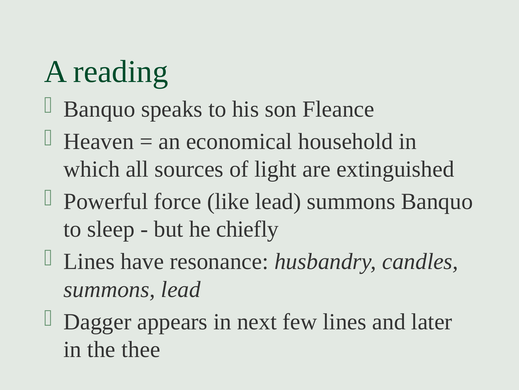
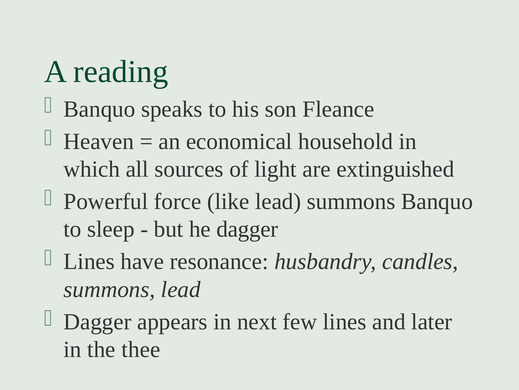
he chiefly: chiefly -> dagger (247, 229)
